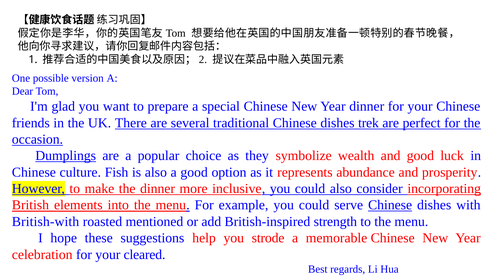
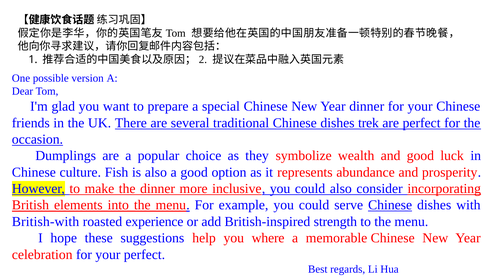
Dumplings underline: present -> none (66, 155)
mentioned: mentioned -> experience (154, 221)
strode: strode -> where (268, 237)
your cleared: cleared -> perfect (144, 254)
